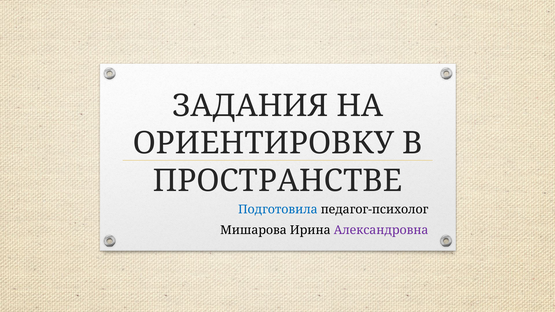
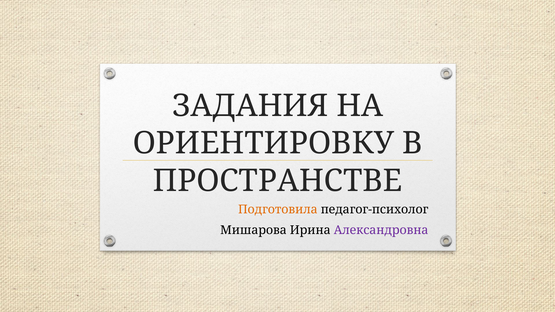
Подготовила colour: blue -> orange (278, 210)
